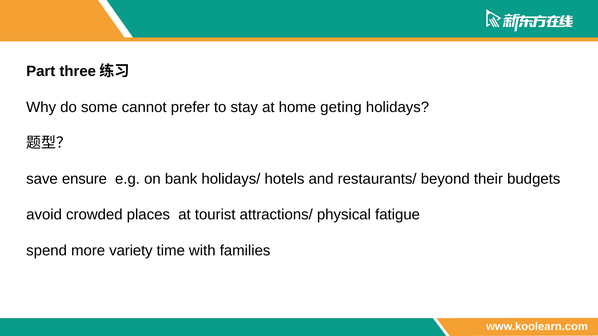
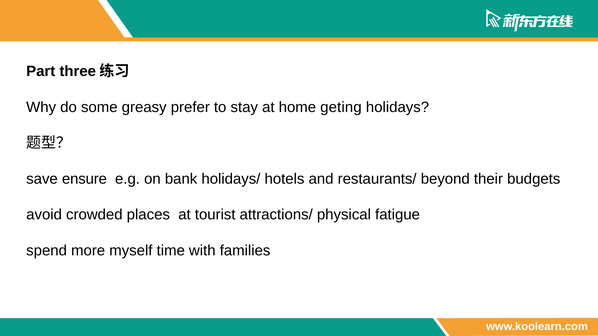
cannot: cannot -> greasy (144, 107)
variety: variety -> myself (131, 251)
